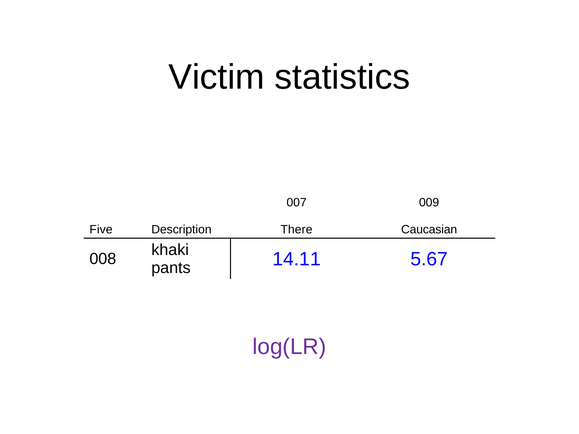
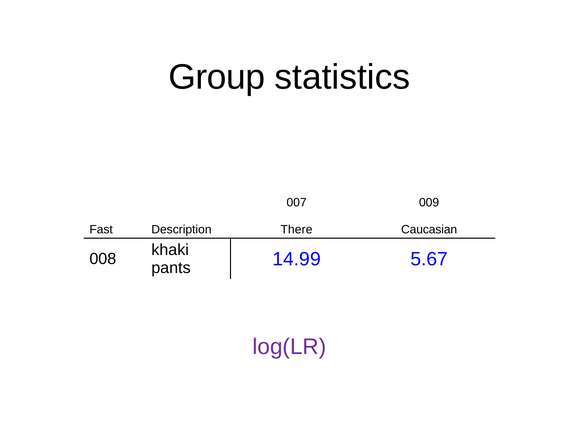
Victim: Victim -> Group (217, 77)
Five: Five -> Fast (101, 229)
14.11: 14.11 -> 14.99 (297, 259)
